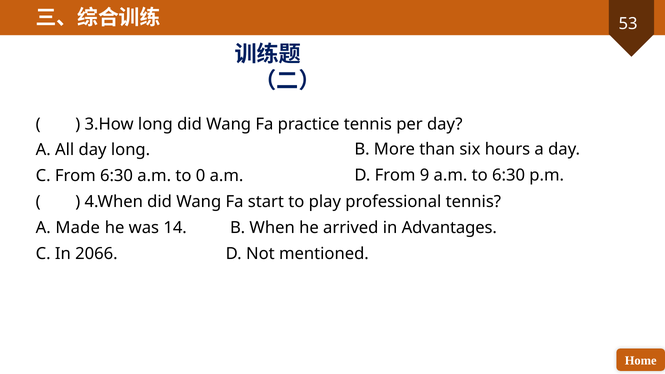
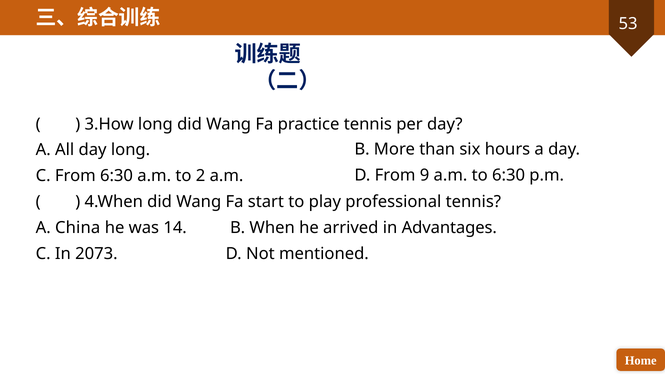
0: 0 -> 2 (201, 176)
Made: Made -> China (78, 228)
2066: 2066 -> 2073 (96, 254)
